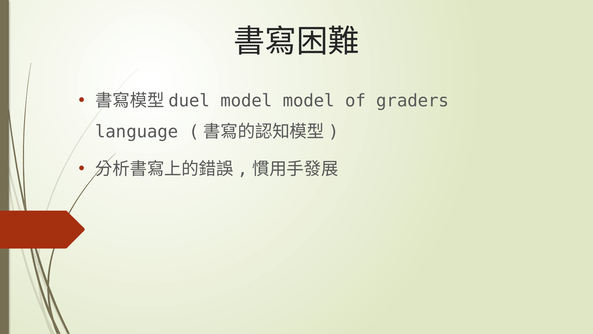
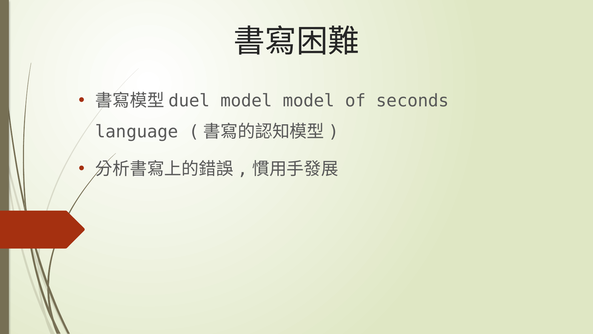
graders: graders -> seconds (413, 101)
